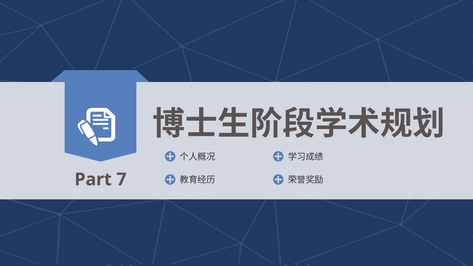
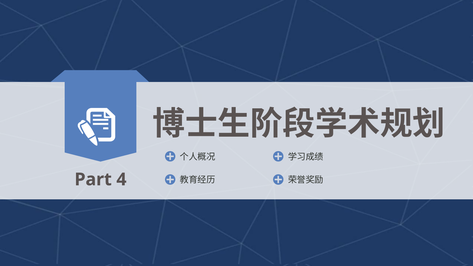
7: 7 -> 4 (121, 180)
